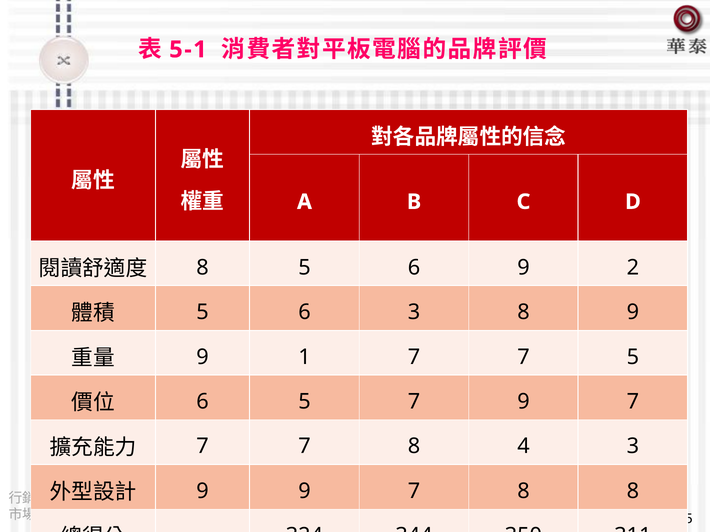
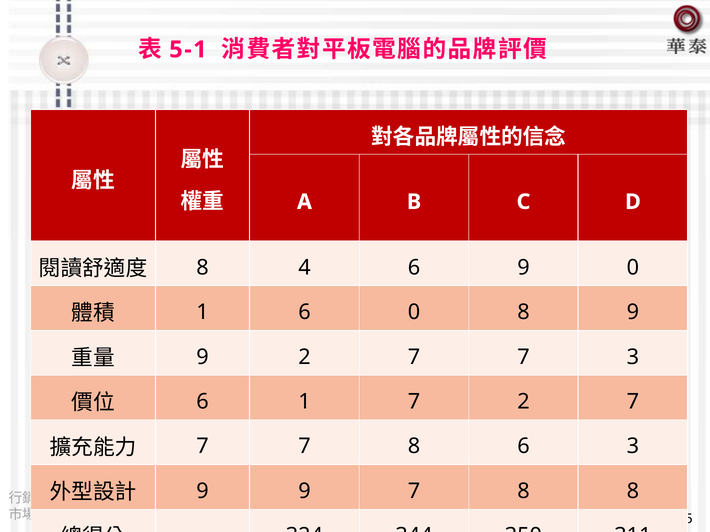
8 5: 5 -> 4 (304, 268)
9 2: 2 -> 0 (633, 268)
5: 5 -> 1 (203, 312)
6 3: 3 -> 0 (414, 312)
9 1: 1 -> 2 (304, 357)
7 5: 5 -> 3 (633, 357)
6 5: 5 -> 1 (304, 402)
7 9: 9 -> 2 (523, 402)
8 4: 4 -> 6 (523, 447)
